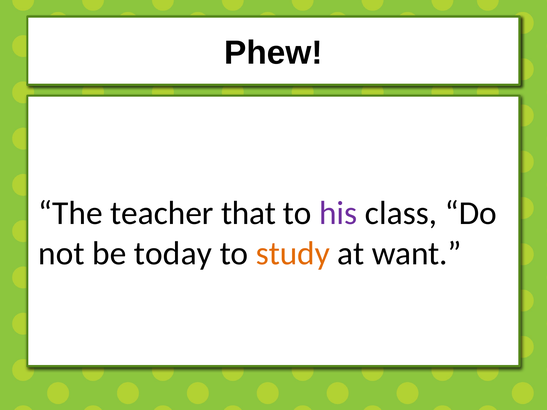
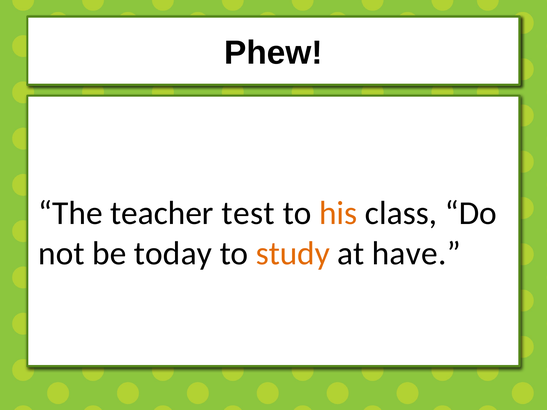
that: that -> test (248, 213)
his colour: purple -> orange (338, 213)
want: want -> have (416, 254)
